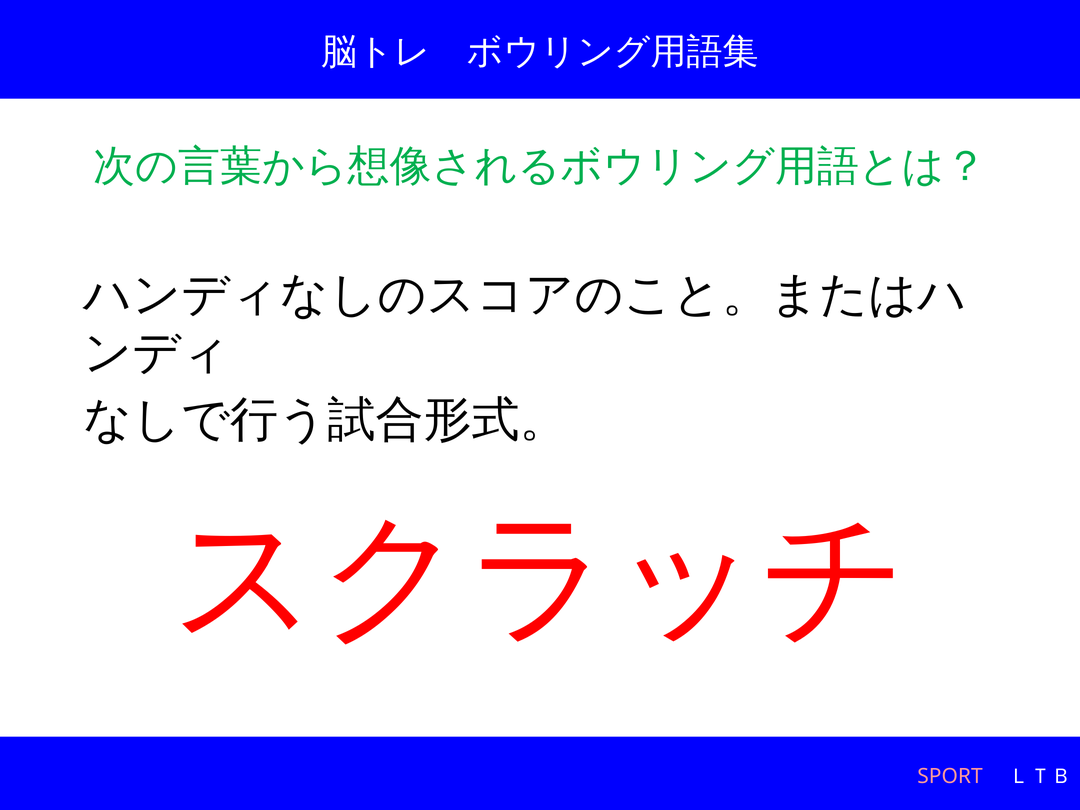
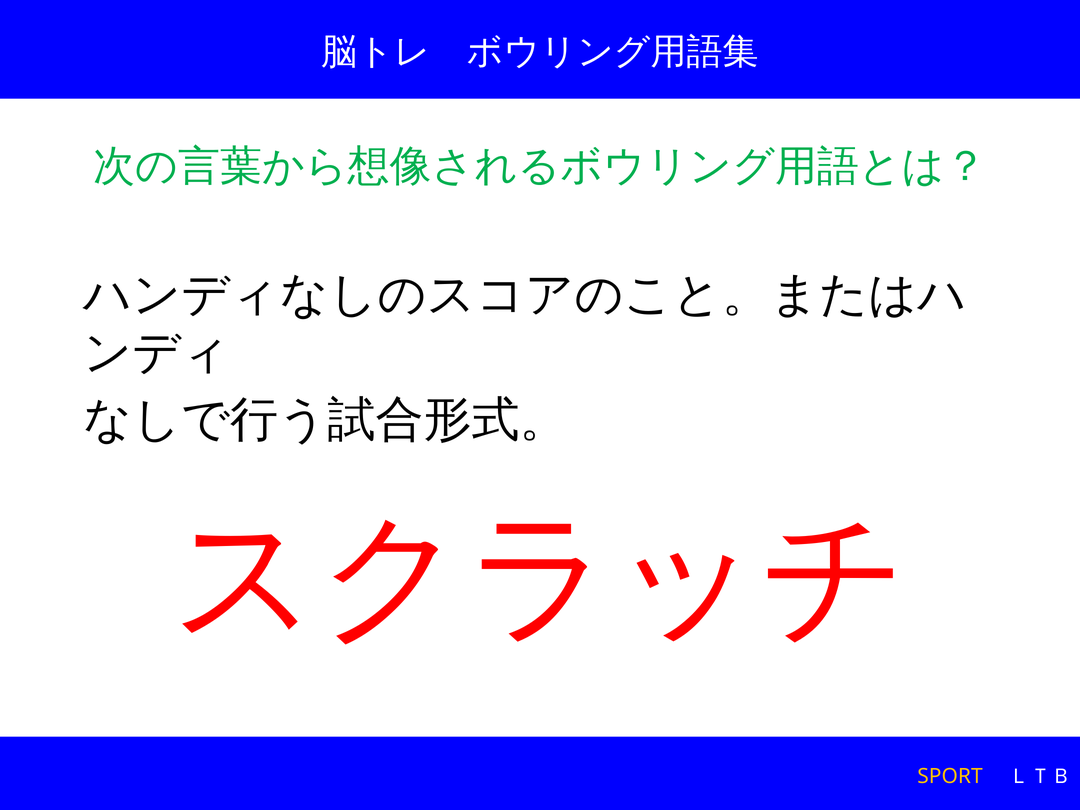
SPORT colour: pink -> yellow (950, 776)
